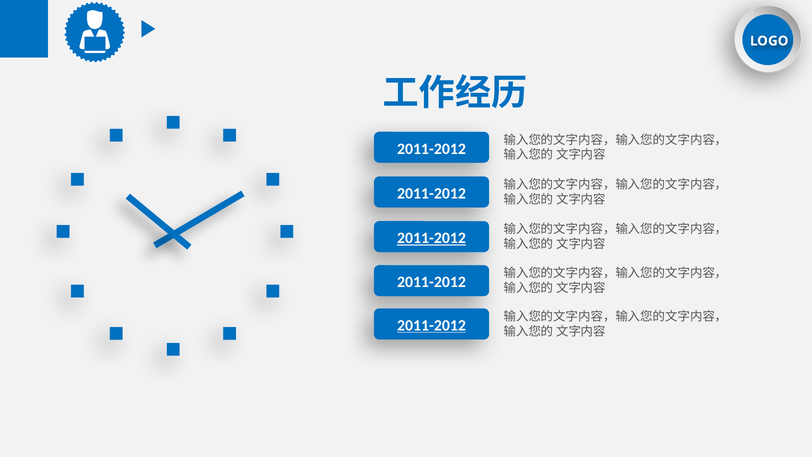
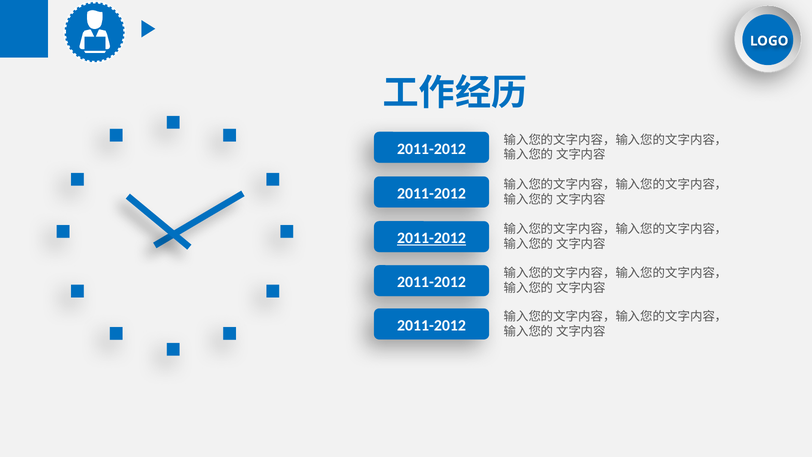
2011-2012 underline: present -> none (431, 325)
